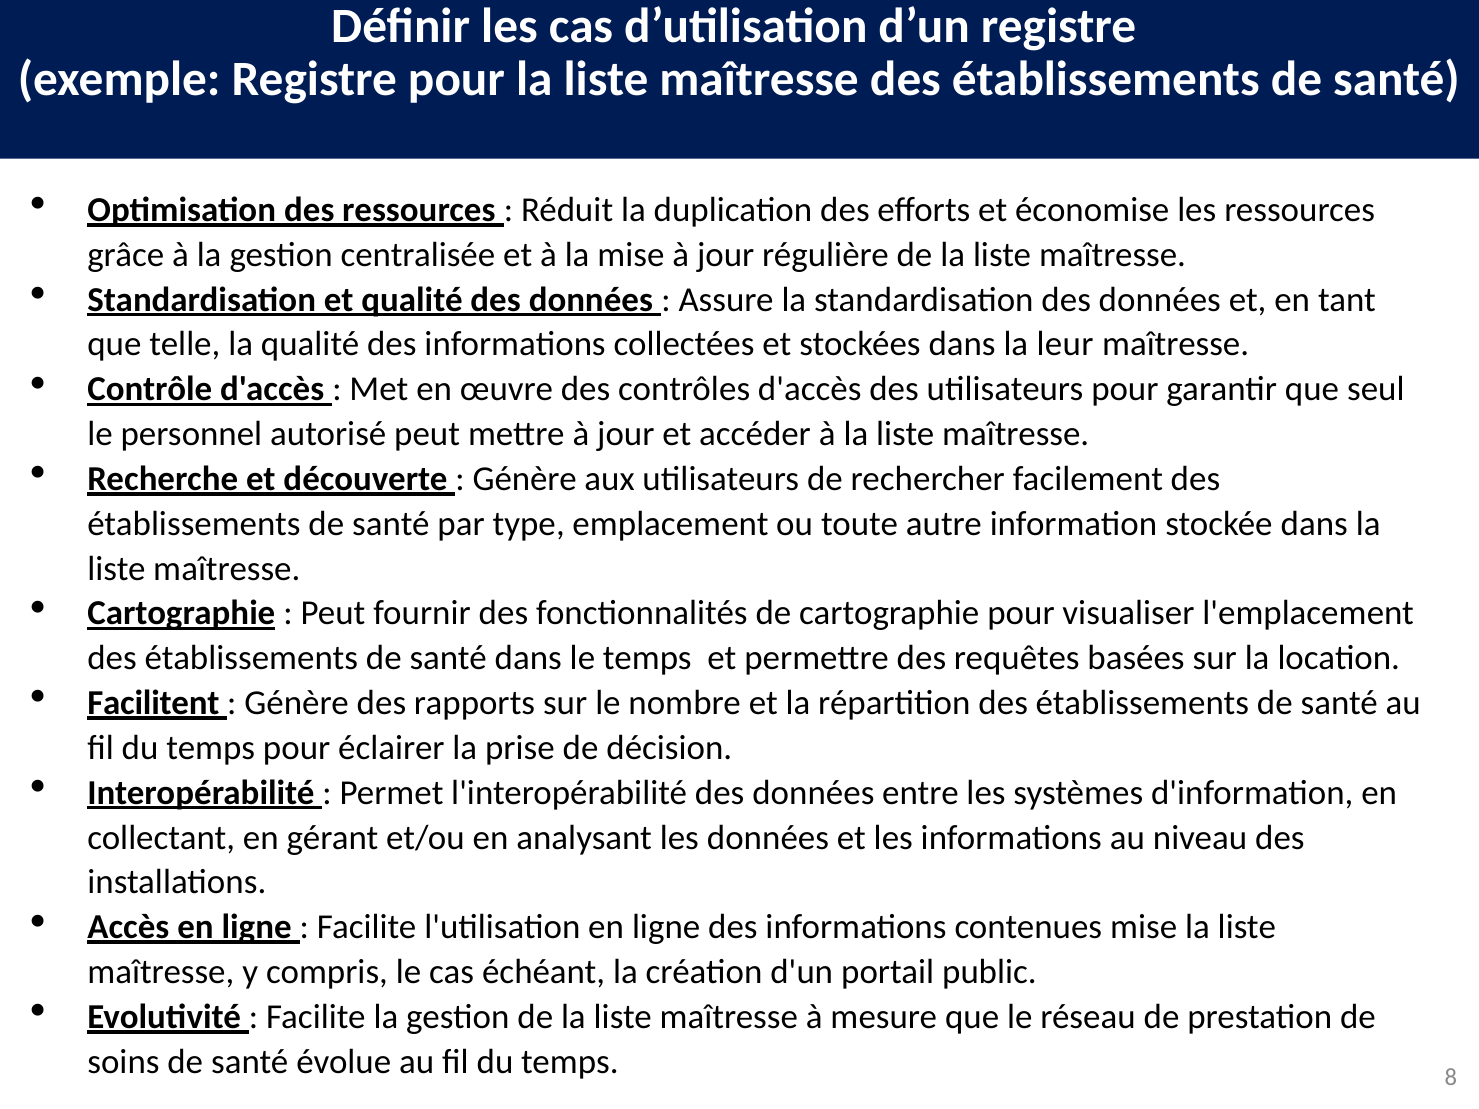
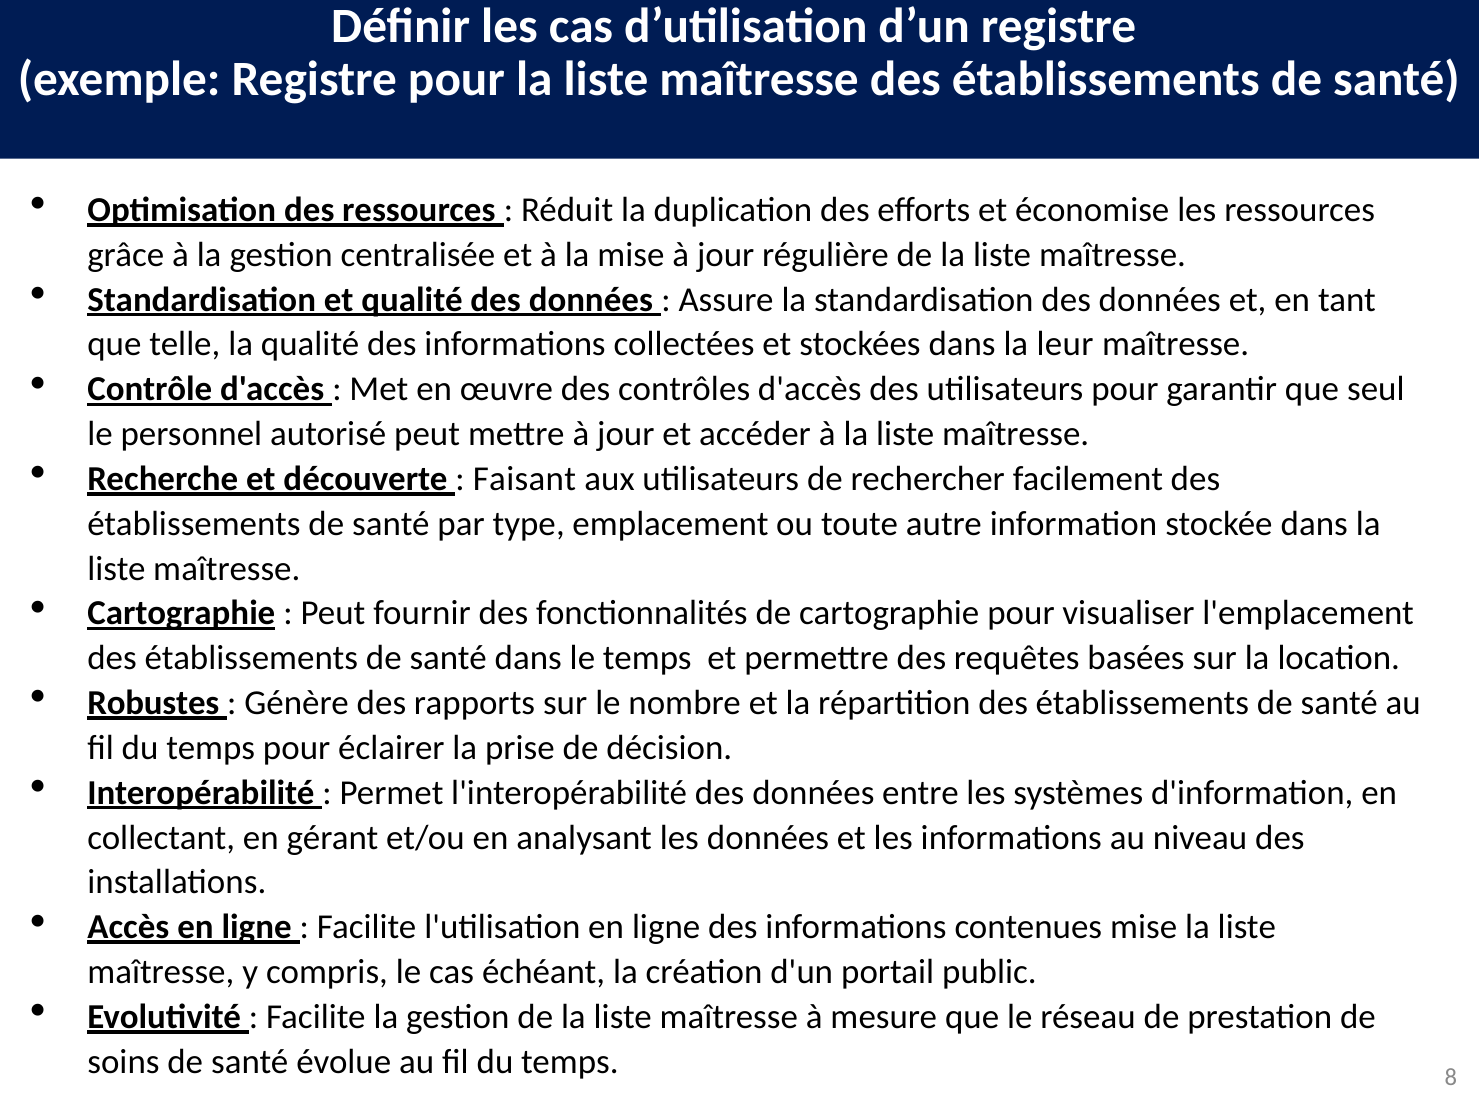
Génère: Génère -> Faisant (524, 479)
Facilitent: Facilitent -> Robustes (153, 703)
